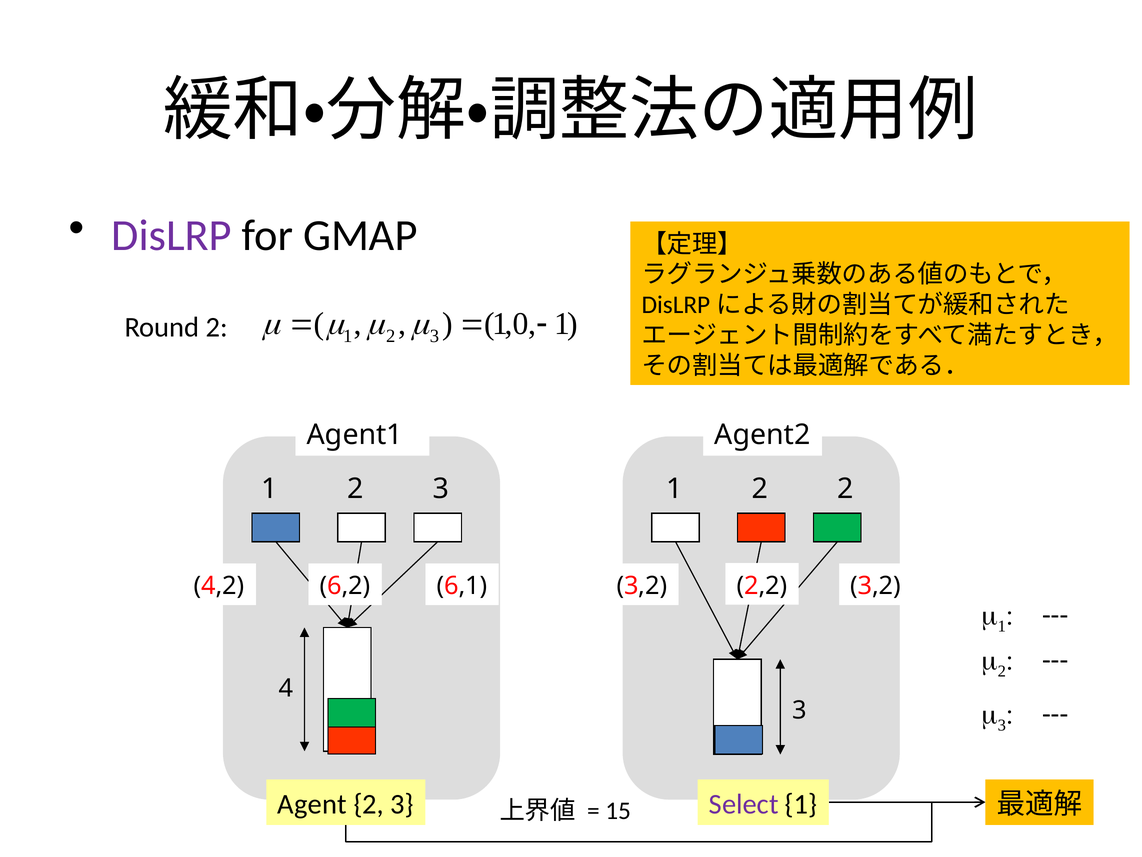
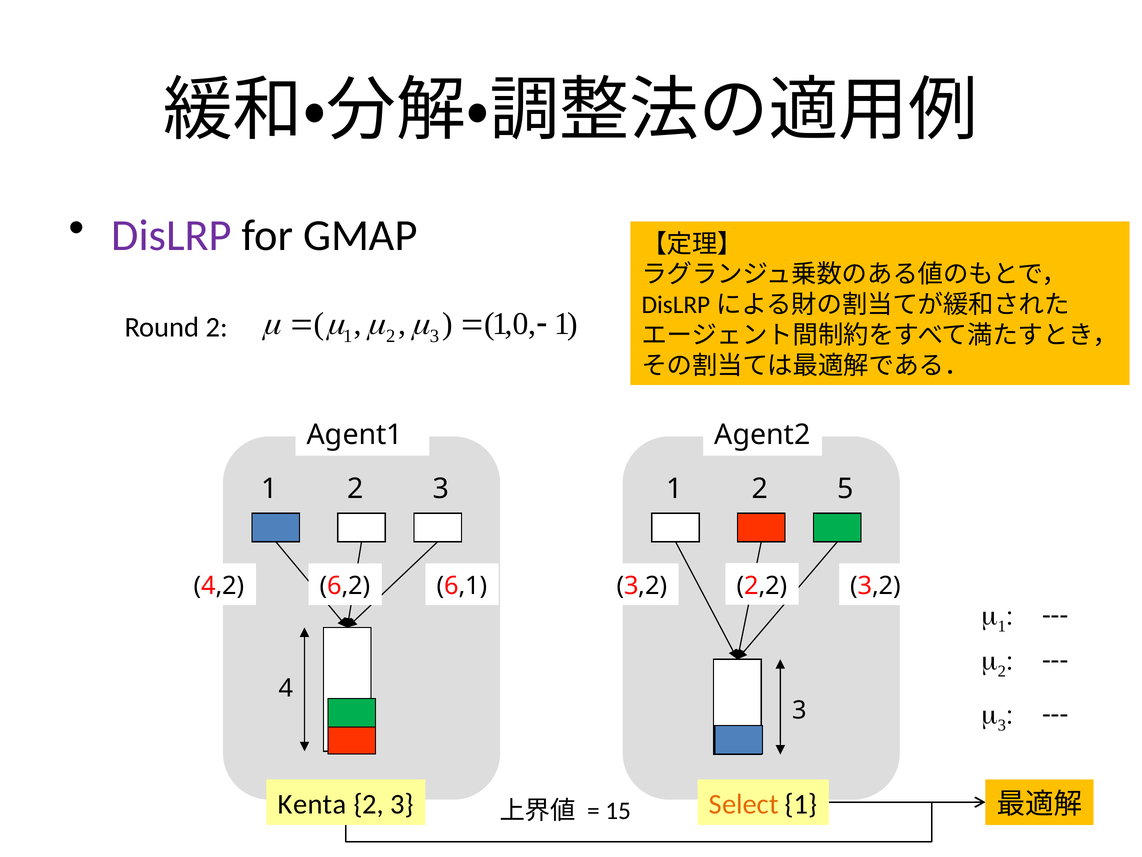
2 2: 2 -> 5 (845, 488)
Agent: Agent -> Kenta (312, 804)
Select colour: purple -> orange (744, 804)
